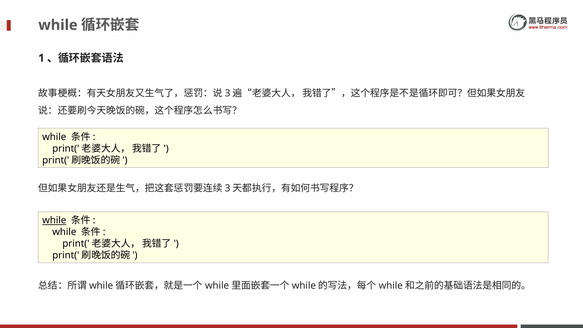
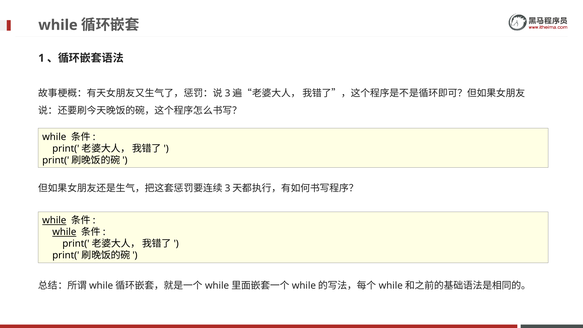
while underline: none -> present (64, 232)
